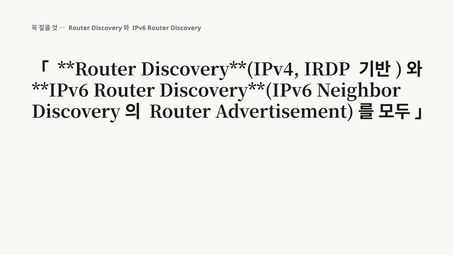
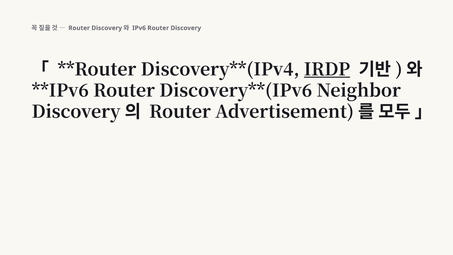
IRDP underline: none -> present (327, 70)
